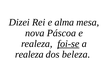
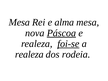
Dizei: Dizei -> Mesa (19, 22)
Páscoa underline: none -> present (61, 33)
beleza: beleza -> rodeia (76, 54)
